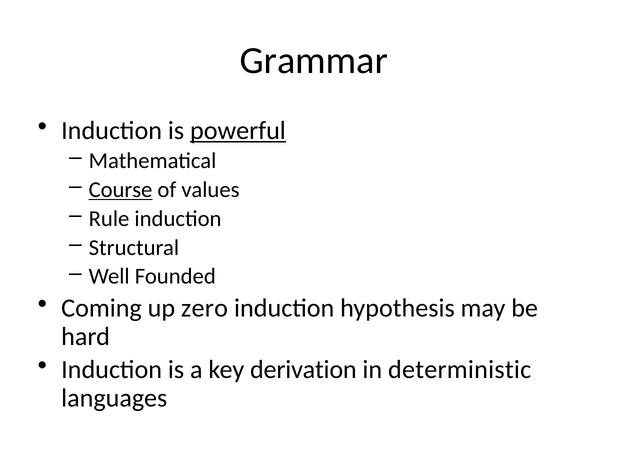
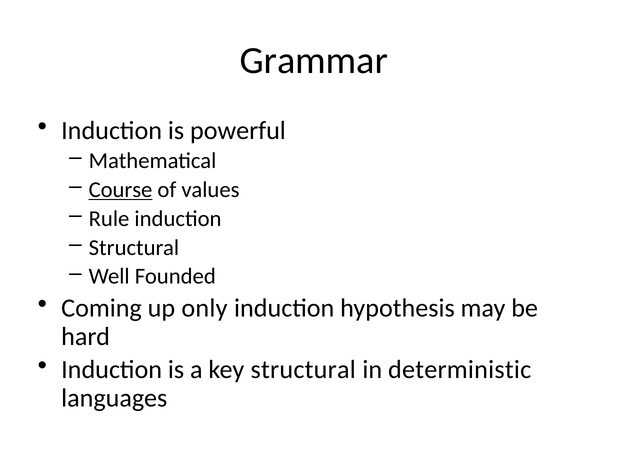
powerful underline: present -> none (238, 131)
zero: zero -> only (204, 308)
key derivation: derivation -> structural (303, 370)
